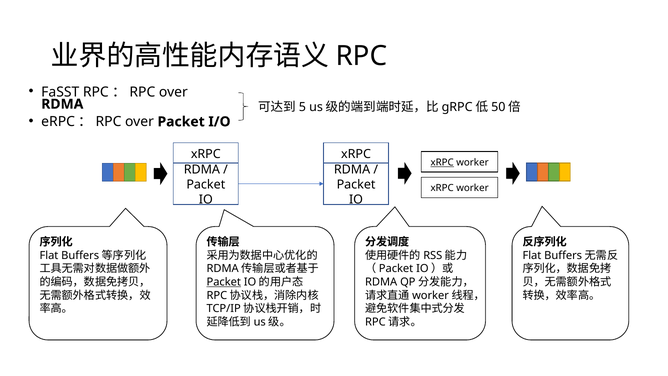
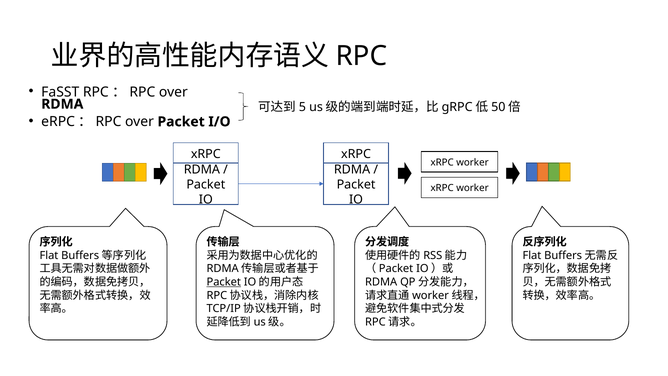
xRPC underline: present -> none (442, 162)
